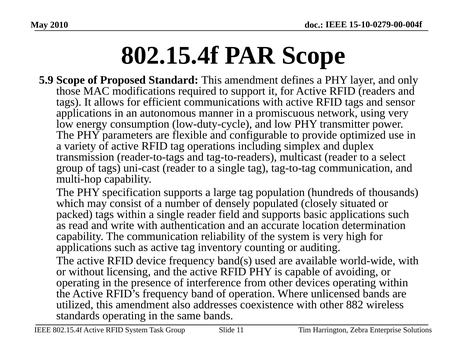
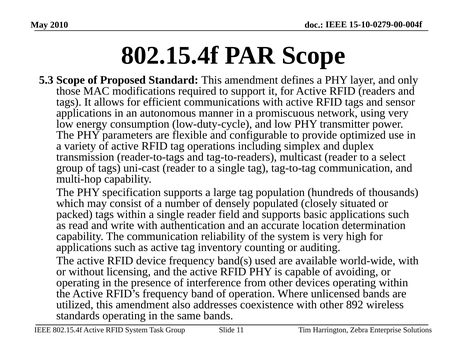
5.9: 5.9 -> 5.3 (46, 80)
882: 882 -> 892 (355, 305)
